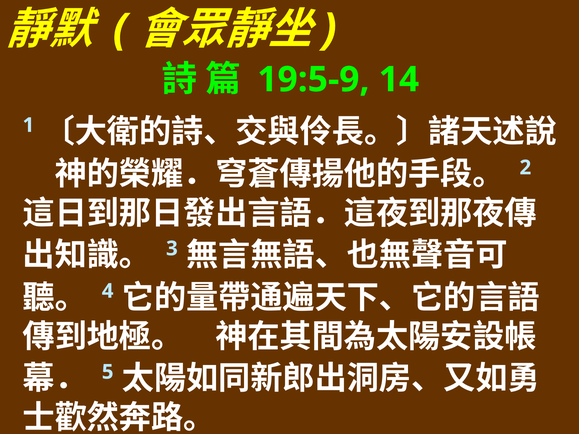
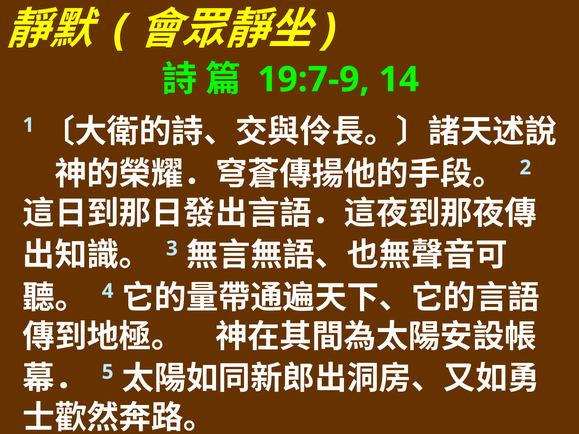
19:5-9: 19:5-9 -> 19:7-9 (313, 80)
